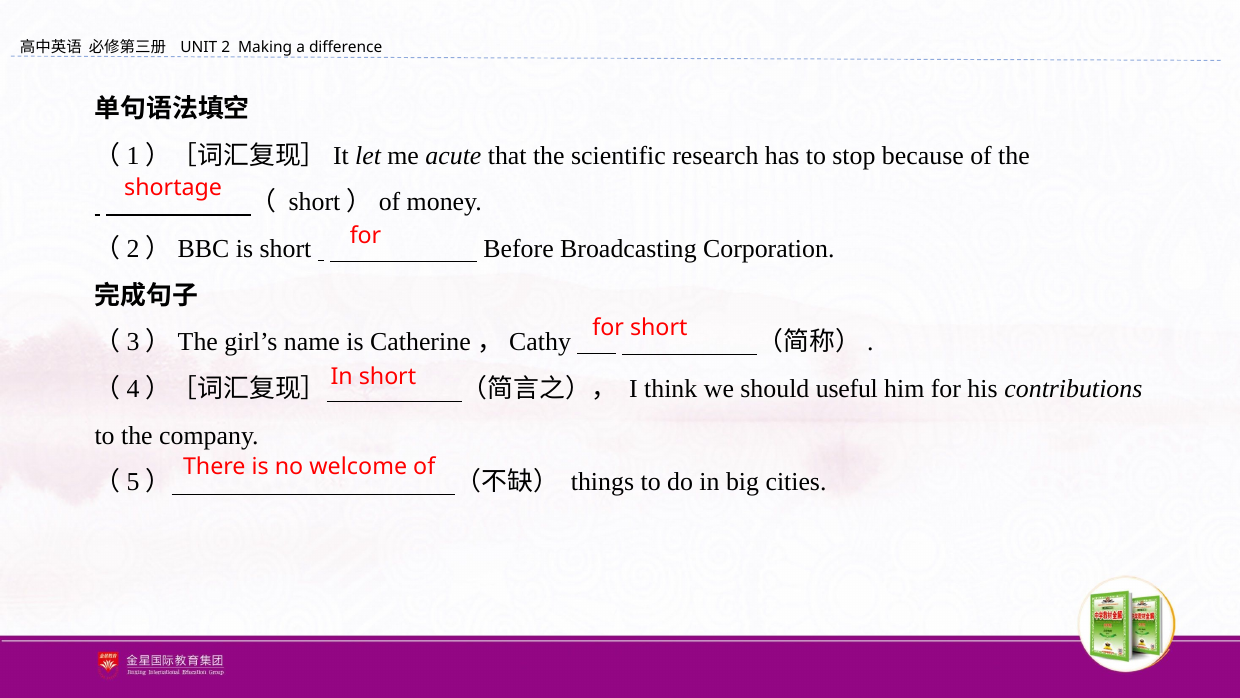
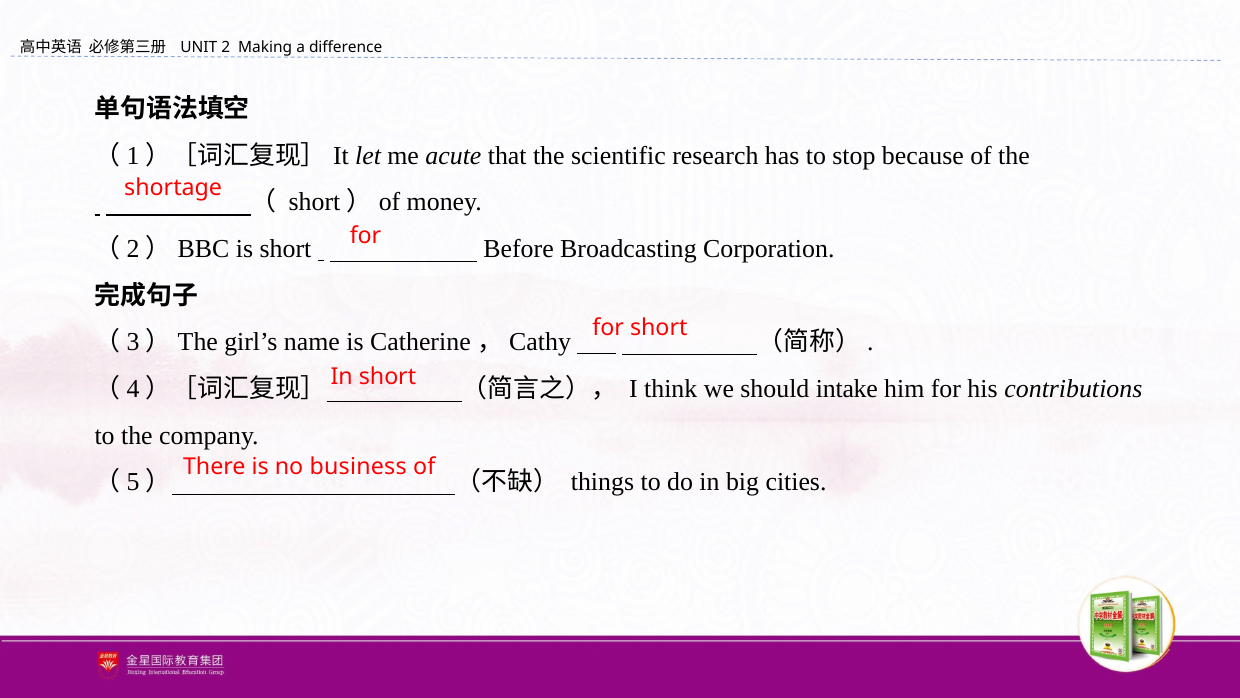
useful: useful -> intake (847, 389)
welcome: welcome -> business (358, 466)
